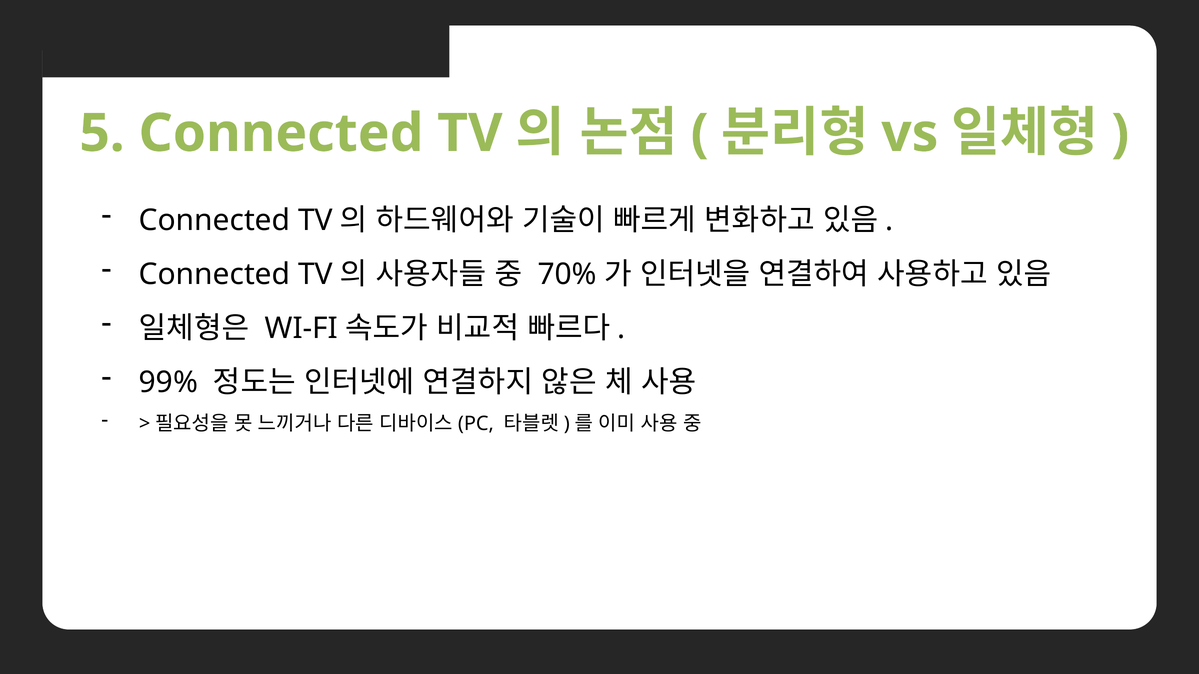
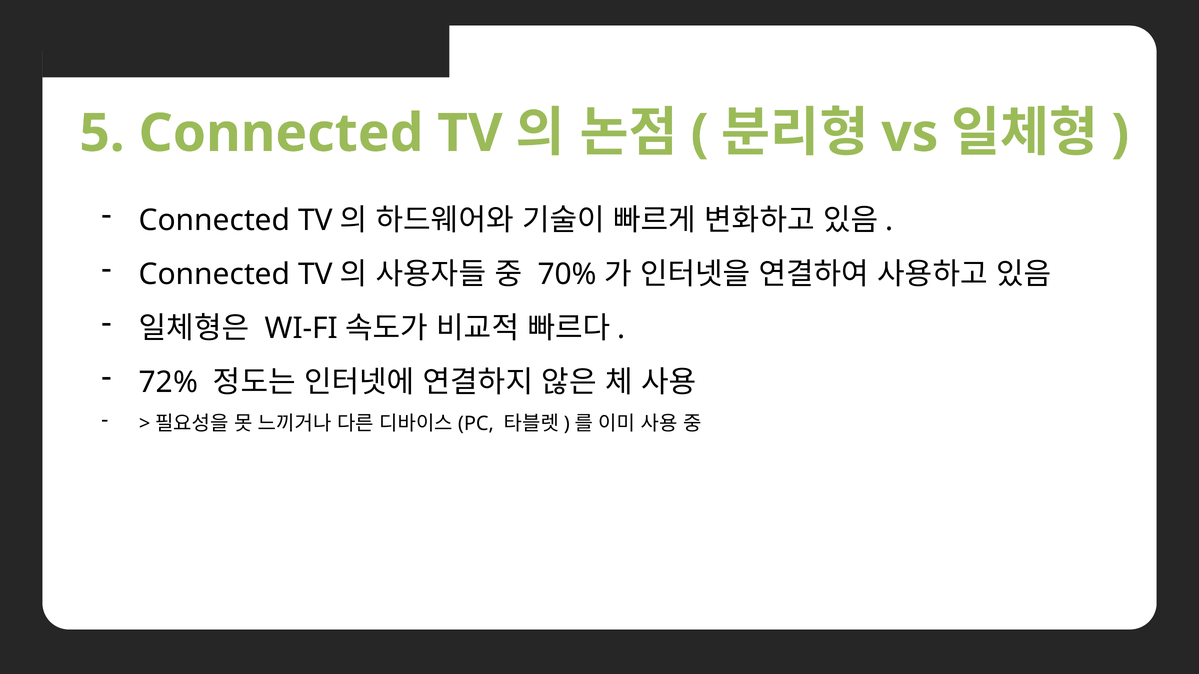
99%: 99% -> 72% (168, 382)
